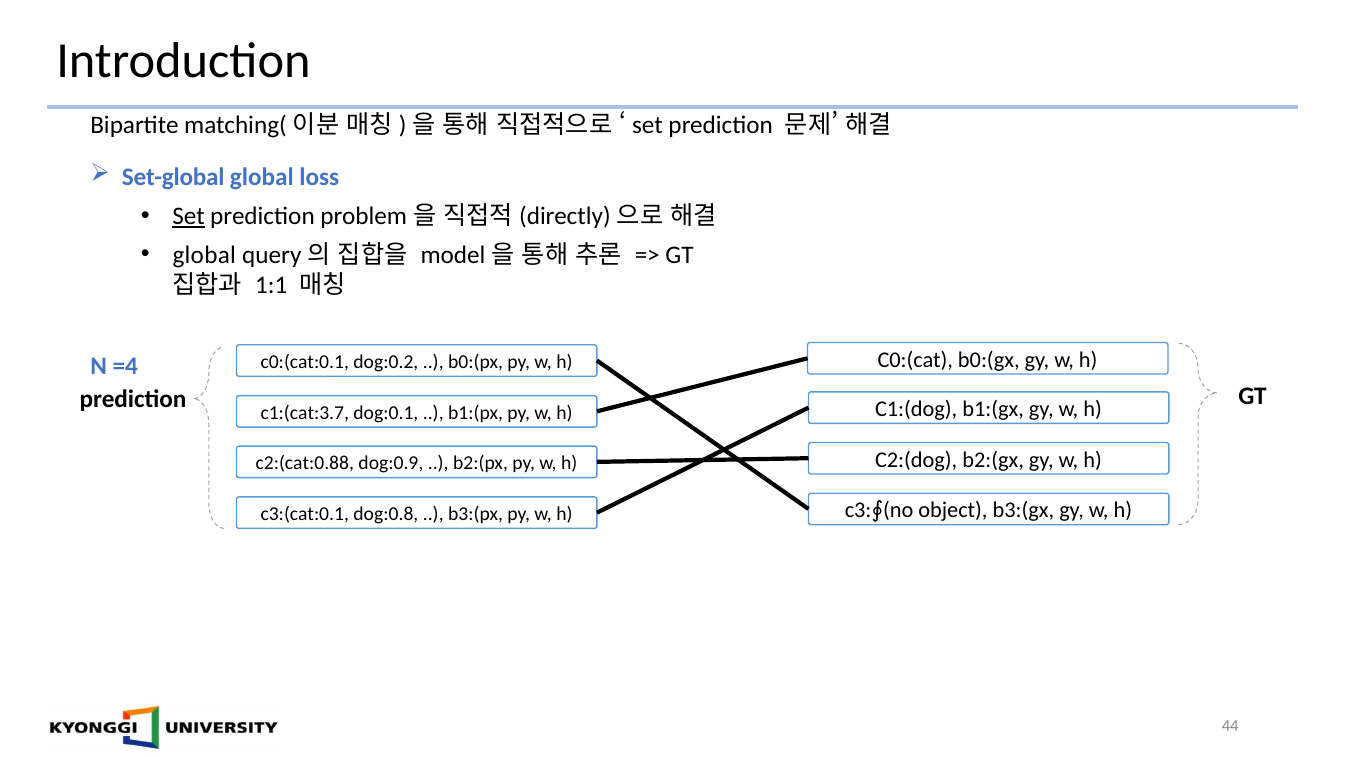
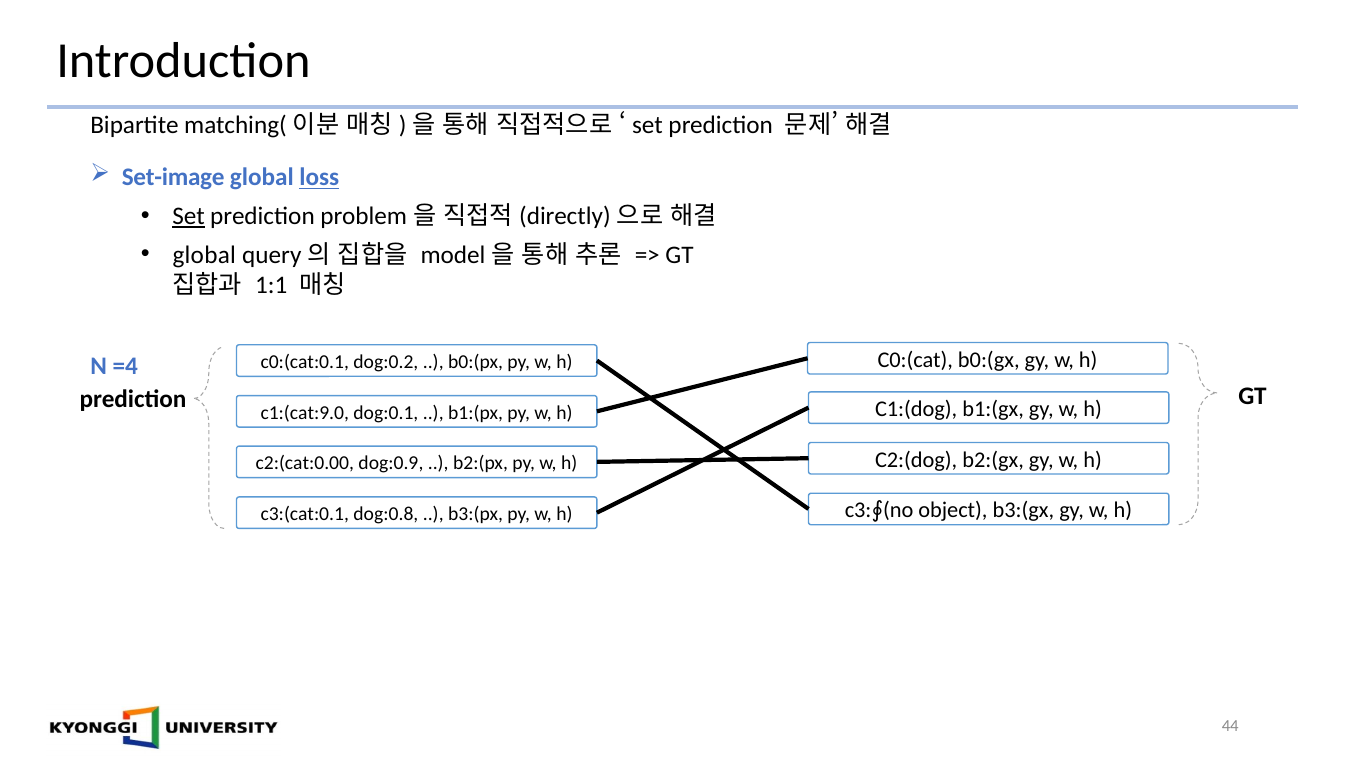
Set-global: Set-global -> Set-image (173, 177)
loss underline: none -> present (319, 177)
c1:(cat:3.7: c1:(cat:3.7 -> c1:(cat:9.0 (305, 412)
c2:(cat:0.88: c2:(cat:0.88 -> c2:(cat:0.00 (305, 463)
